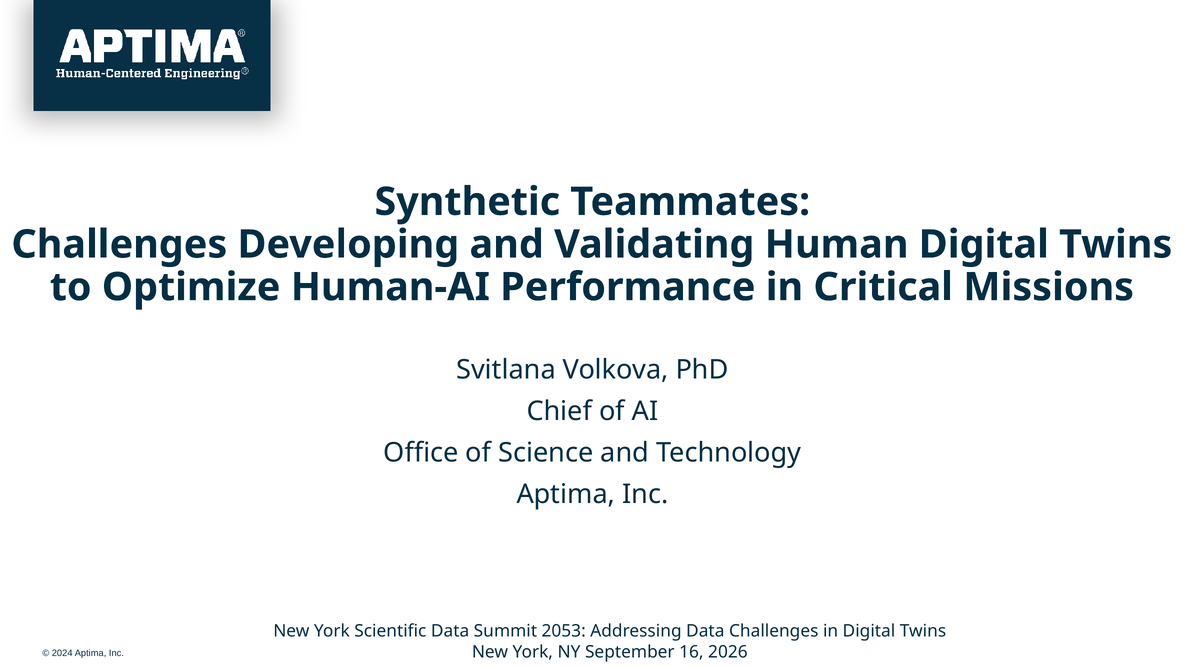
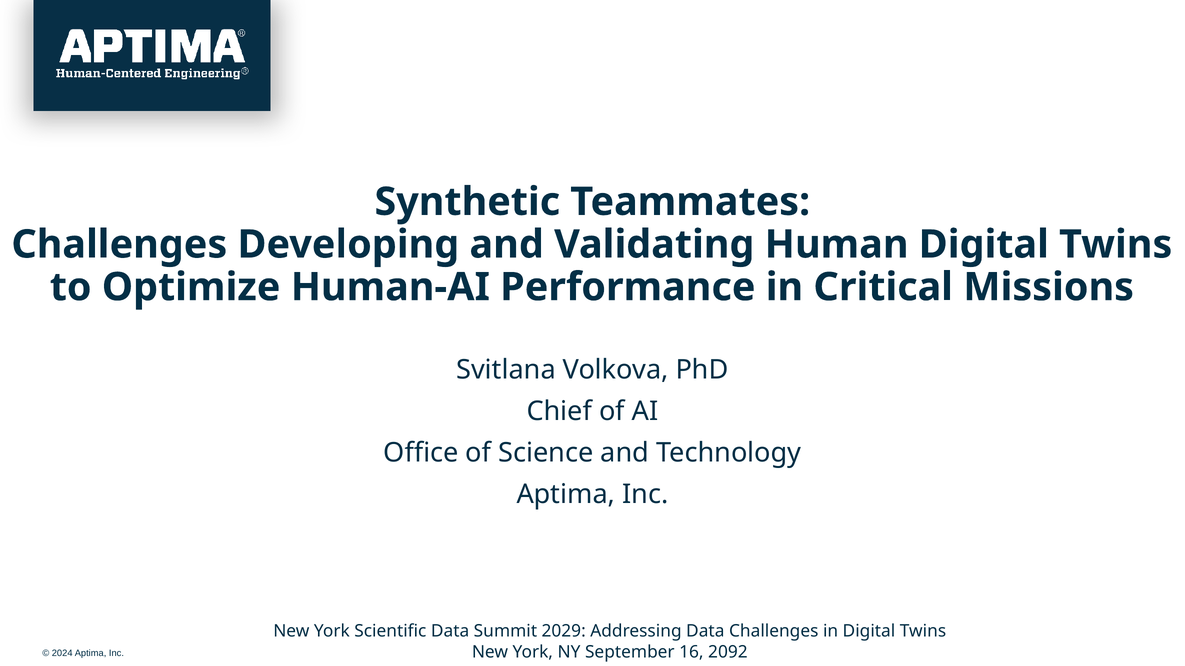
2053: 2053 -> 2029 (564, 632)
2026: 2026 -> 2092 (728, 652)
